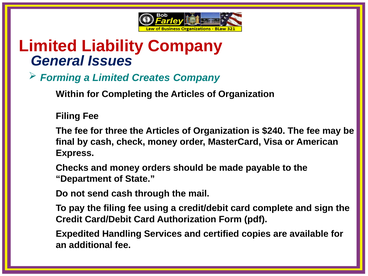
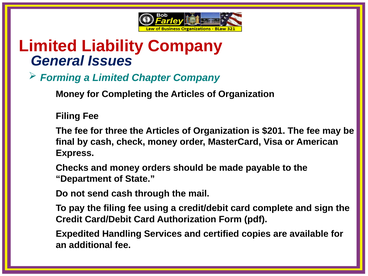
Creates: Creates -> Chapter (151, 78)
Within: Within -> Money (70, 94)
$240: $240 -> $201 (274, 131)
